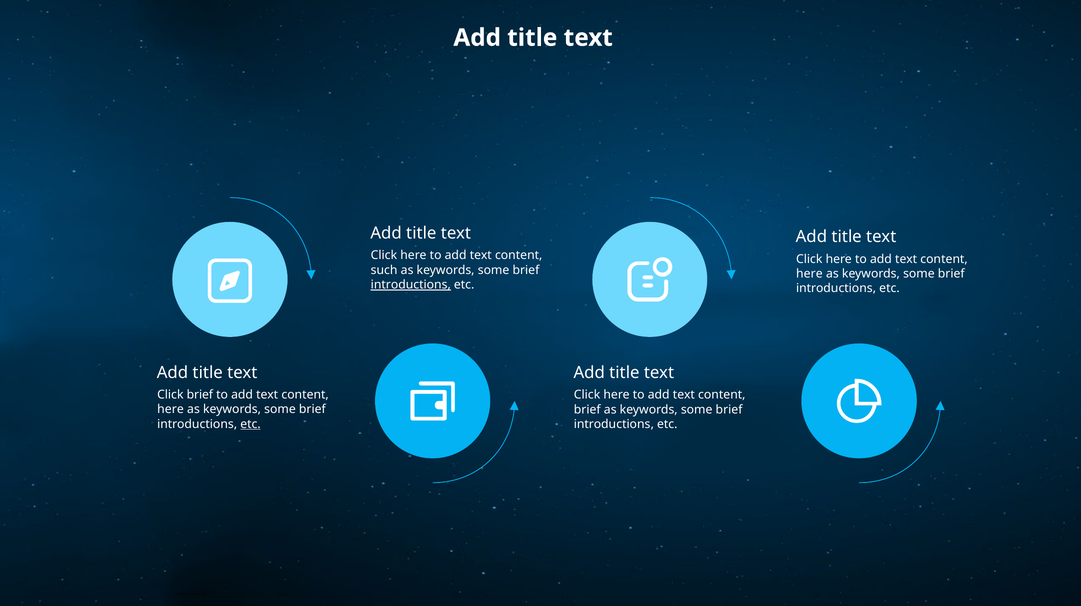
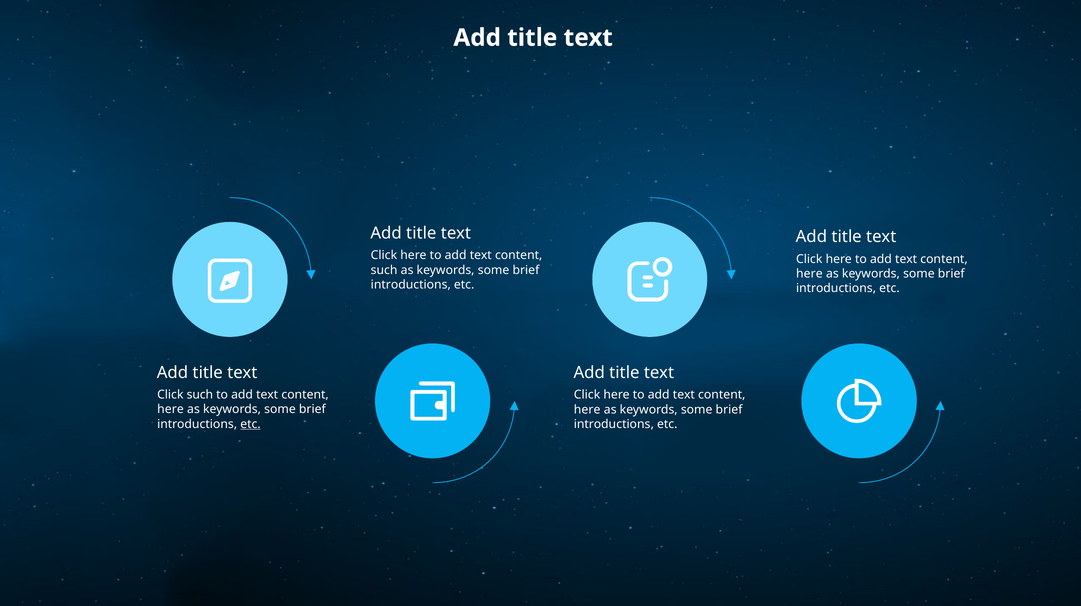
introductions underline: present -> none (411, 284)
Click brief: brief -> such (200, 394)
brief: brief -> here (587, 409)
